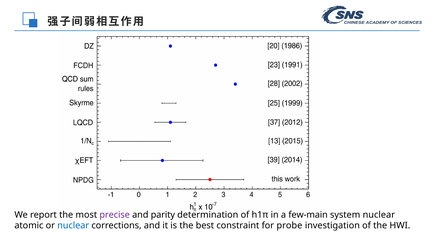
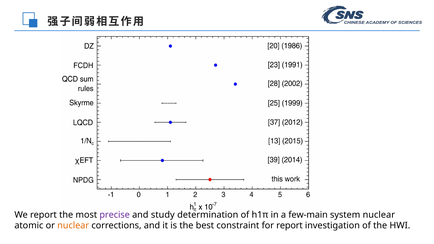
parity: parity -> study (163, 215)
nuclear colour: blue -> orange (73, 226)
for probe: probe -> report (290, 226)
